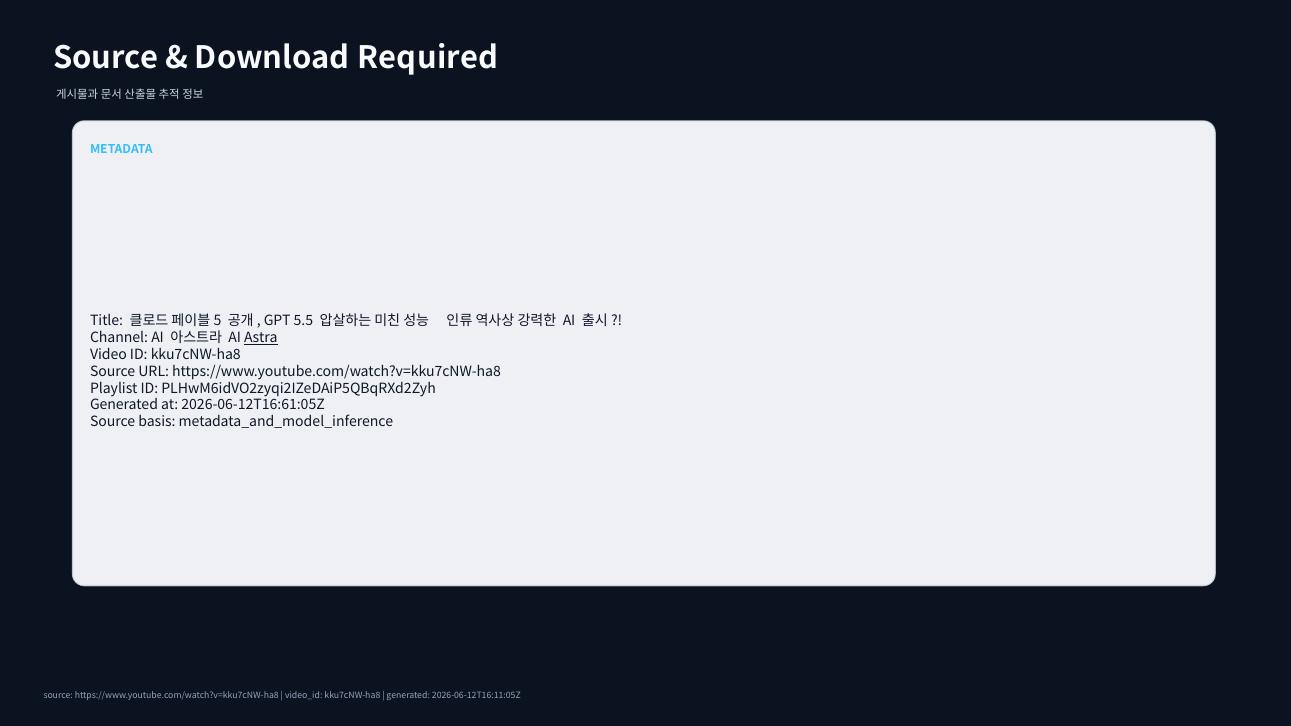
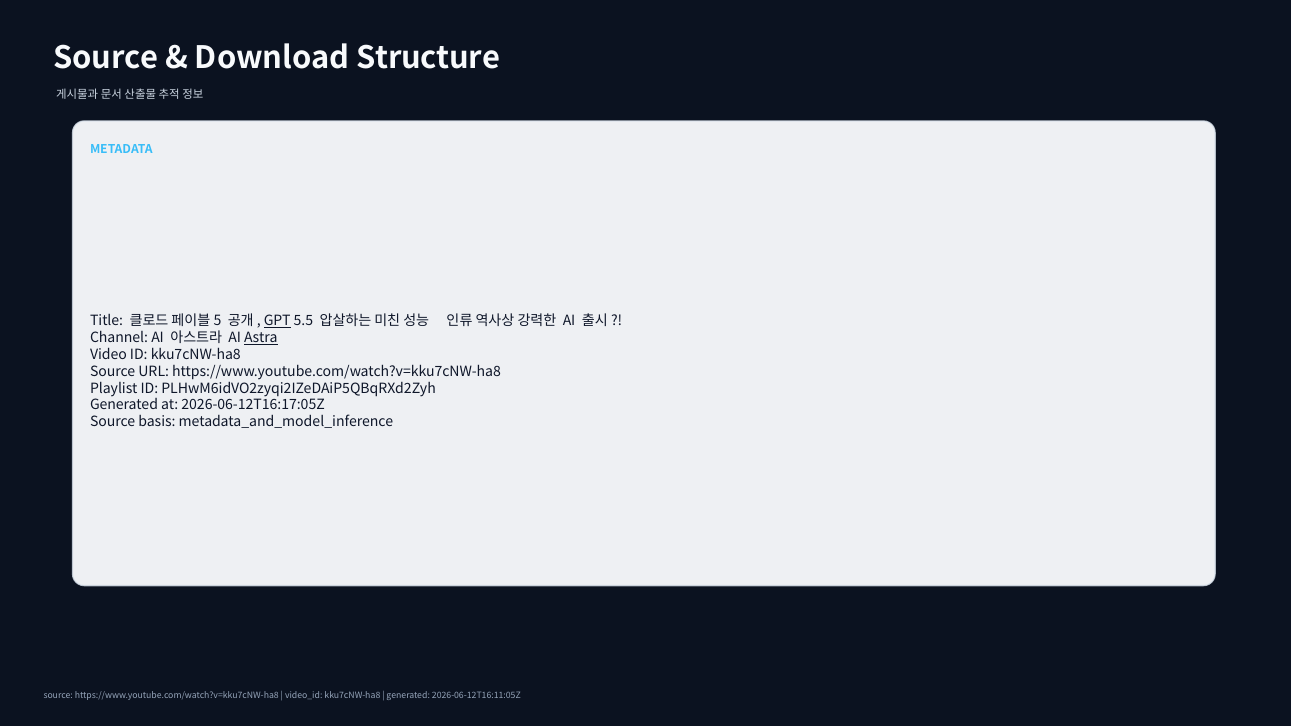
Required: Required -> Structure (428, 58)
GPT underline: none -> present (277, 321)
2026-06-12T16:61:05Z: 2026-06-12T16:61:05Z -> 2026-06-12T16:17:05Z (253, 405)
